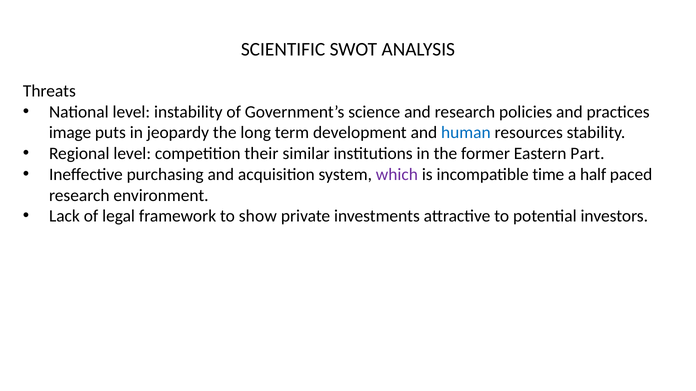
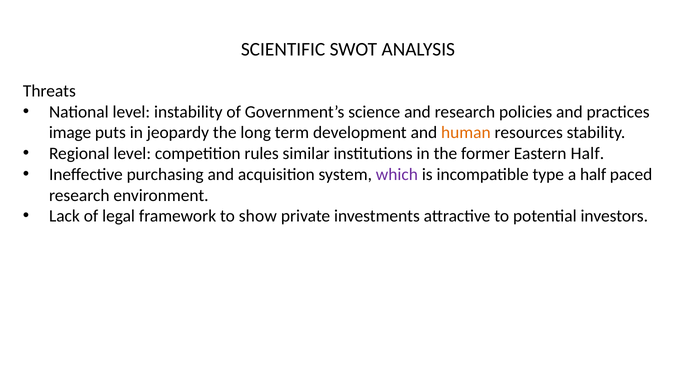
human colour: blue -> orange (466, 133)
their: their -> rules (262, 154)
Eastern Part: Part -> Half (587, 154)
time: time -> type (548, 175)
